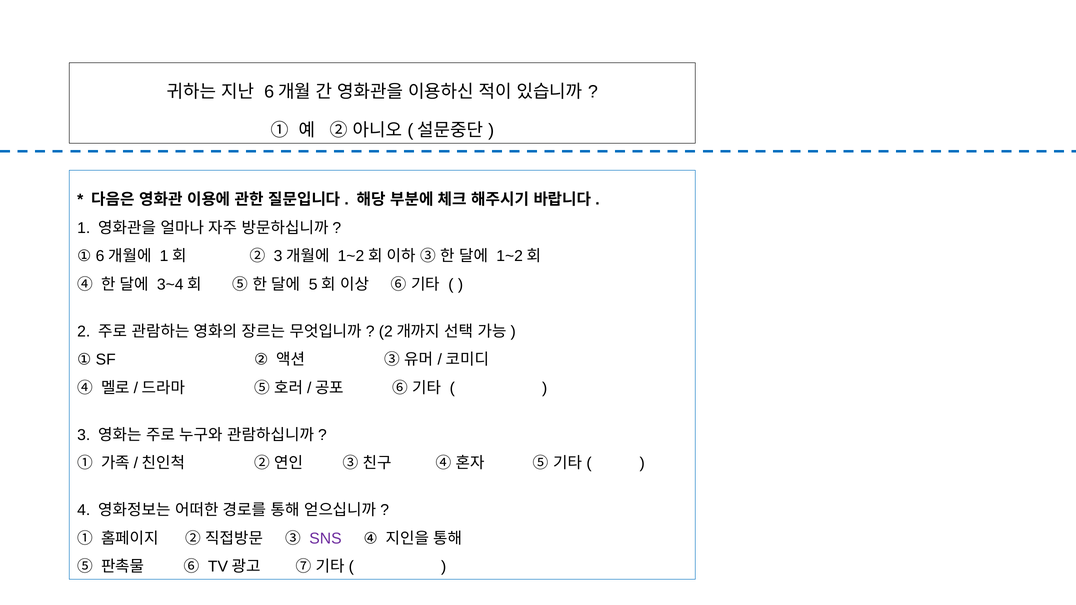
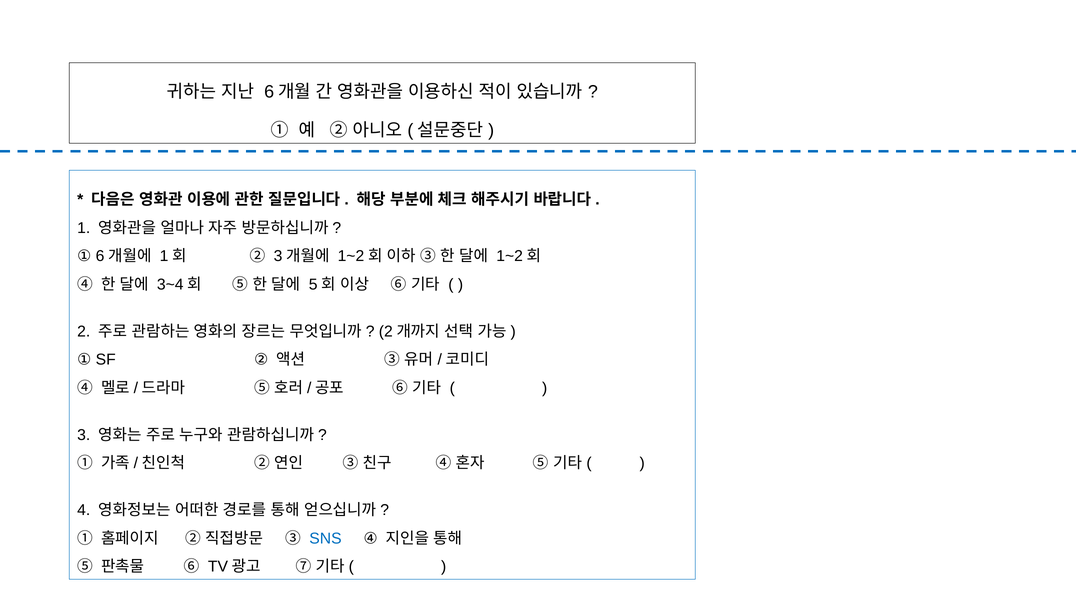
SNS colour: purple -> blue (325, 539)
